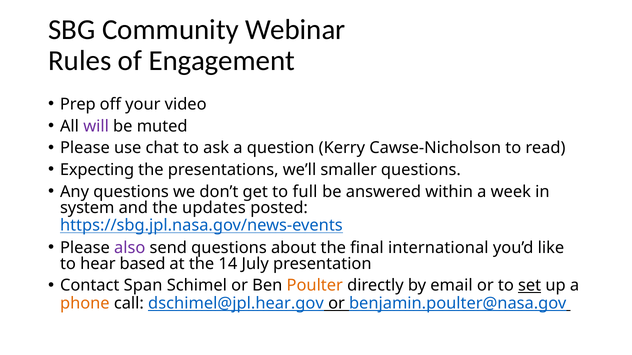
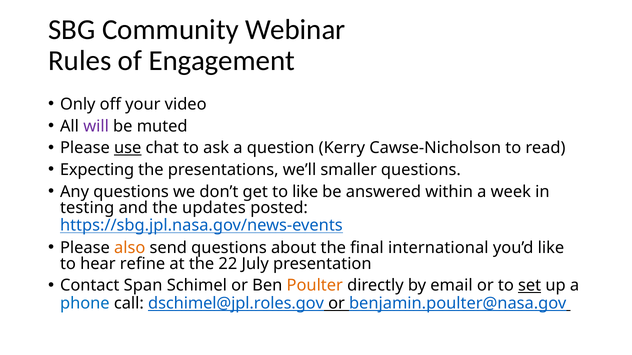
Prep: Prep -> Only (78, 104)
use underline: none -> present (128, 148)
to full: full -> like (305, 192)
system: system -> testing (87, 208)
also colour: purple -> orange (130, 248)
based: based -> refine (143, 264)
14: 14 -> 22 (228, 264)
phone colour: orange -> blue (85, 304)
dschimel@jpl.hear.gov: dschimel@jpl.hear.gov -> dschimel@jpl.roles.gov (236, 304)
